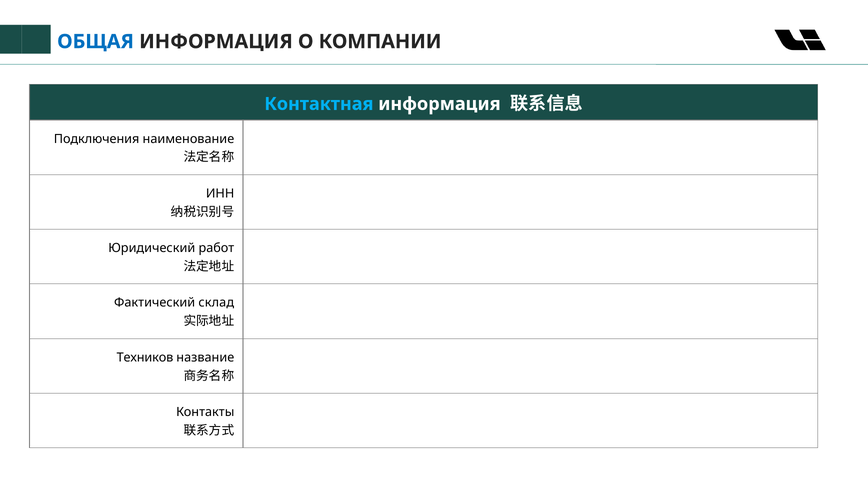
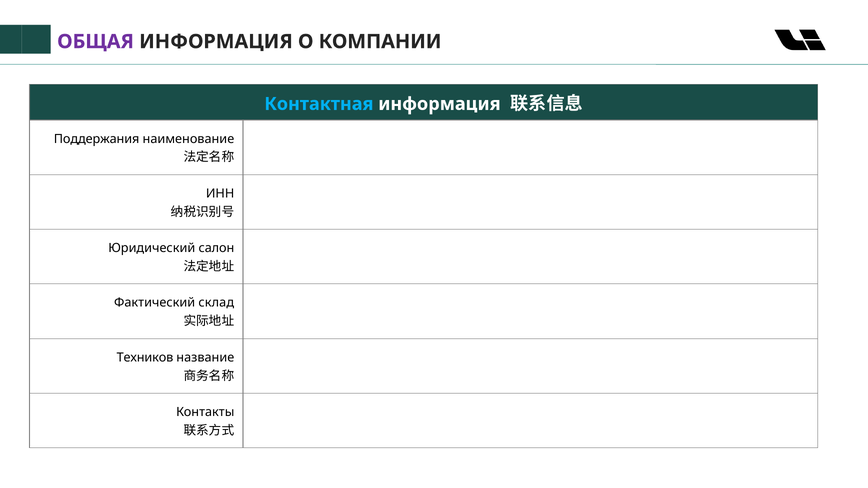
ОБЩАЯ colour: blue -> purple (96, 42)
Подключения: Подключения -> Поддержания (97, 139)
работ: работ -> салон (216, 248)
